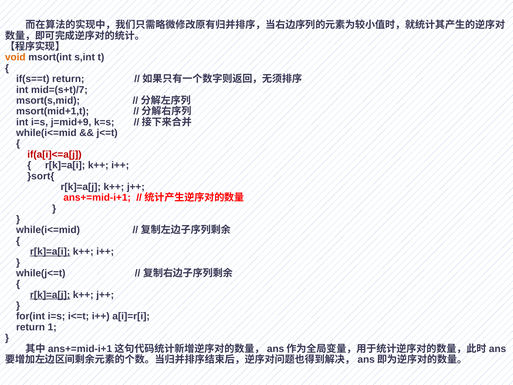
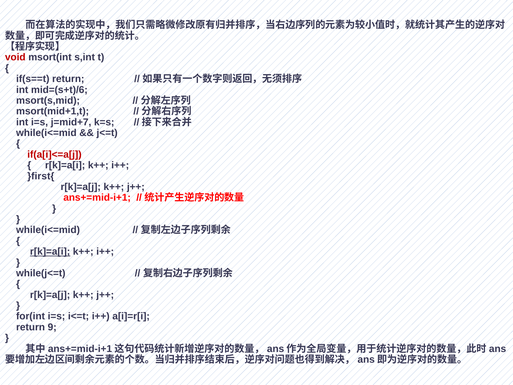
void colour: orange -> red (15, 57)
mid=(s+t)/7: mid=(s+t)/7 -> mid=(s+t)/6 (59, 90)
j=mid+9: j=mid+9 -> j=mid+7 (71, 122)
}sort{: }sort{ -> }first{ (41, 176)
r[k]=a[j underline: present -> none (50, 295)
1: 1 -> 9 (52, 327)
